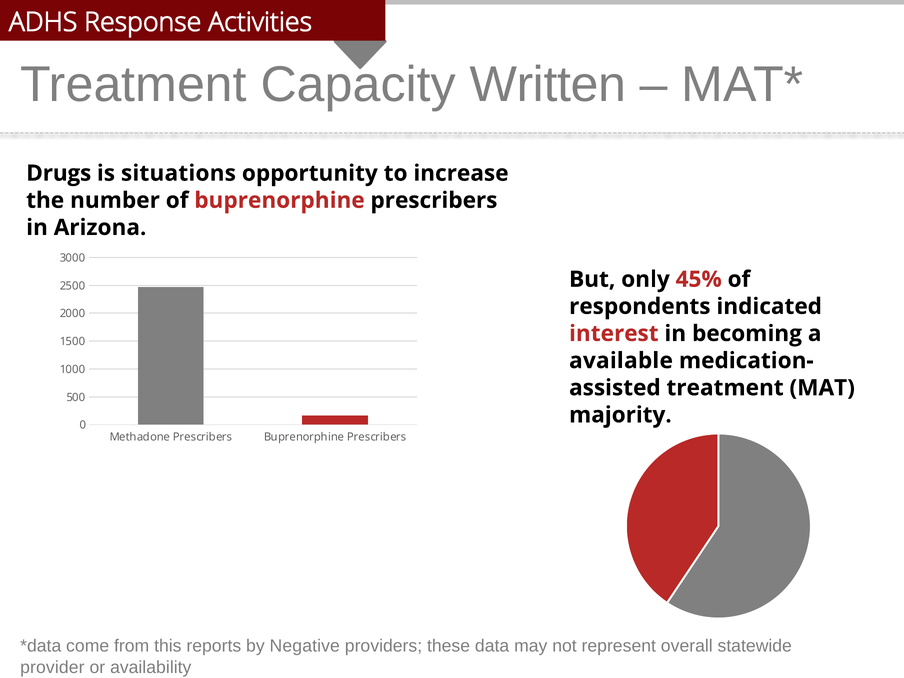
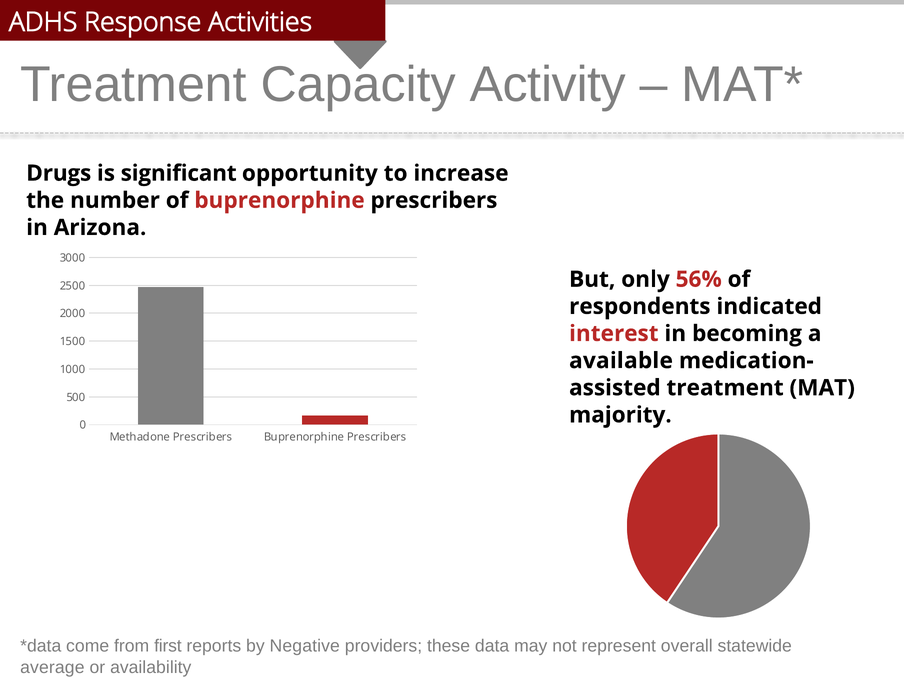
Written: Written -> Activity (548, 85)
situations: situations -> significant (179, 173)
45%: 45% -> 56% (699, 279)
this: this -> first (168, 646)
provider: provider -> average (52, 667)
